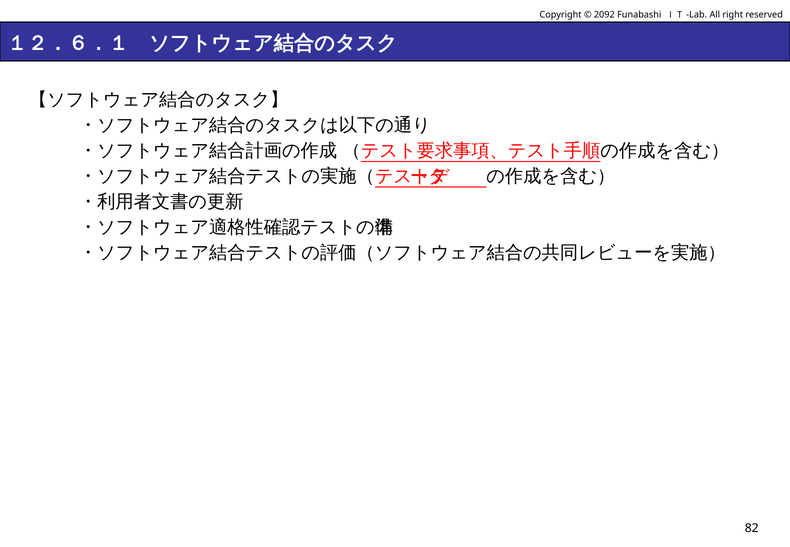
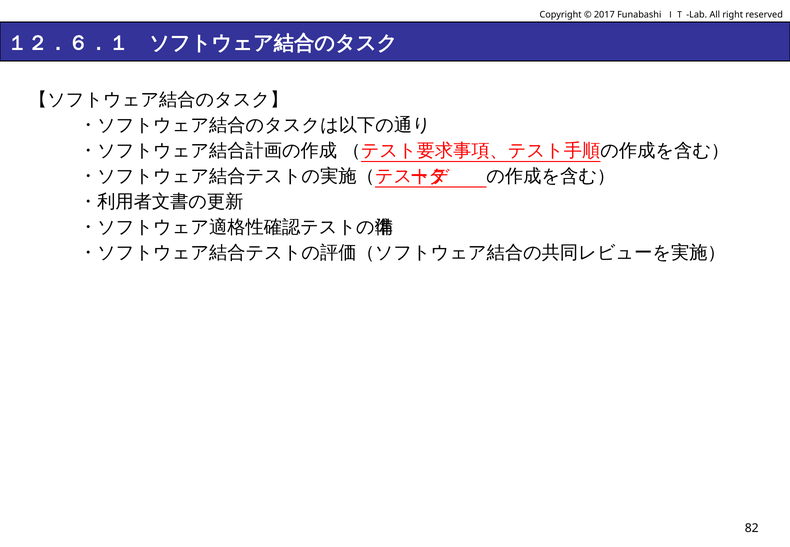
2092: 2092 -> 2017 (604, 15)
